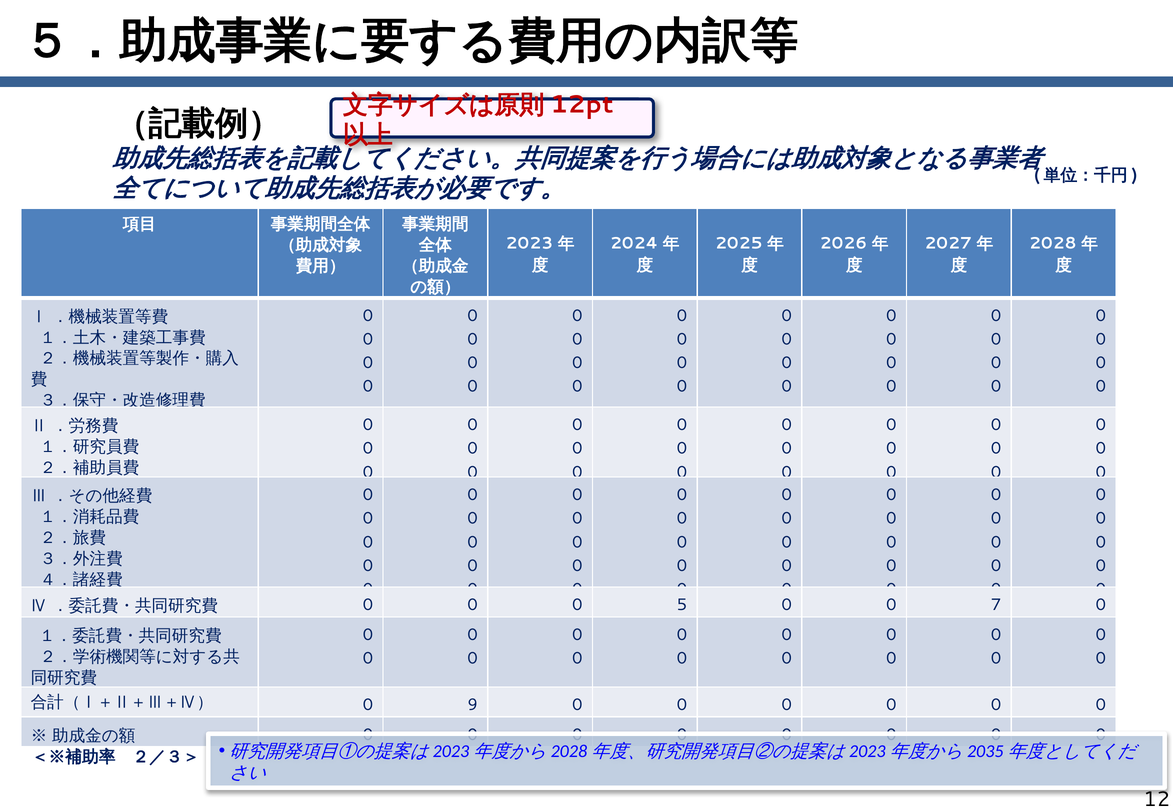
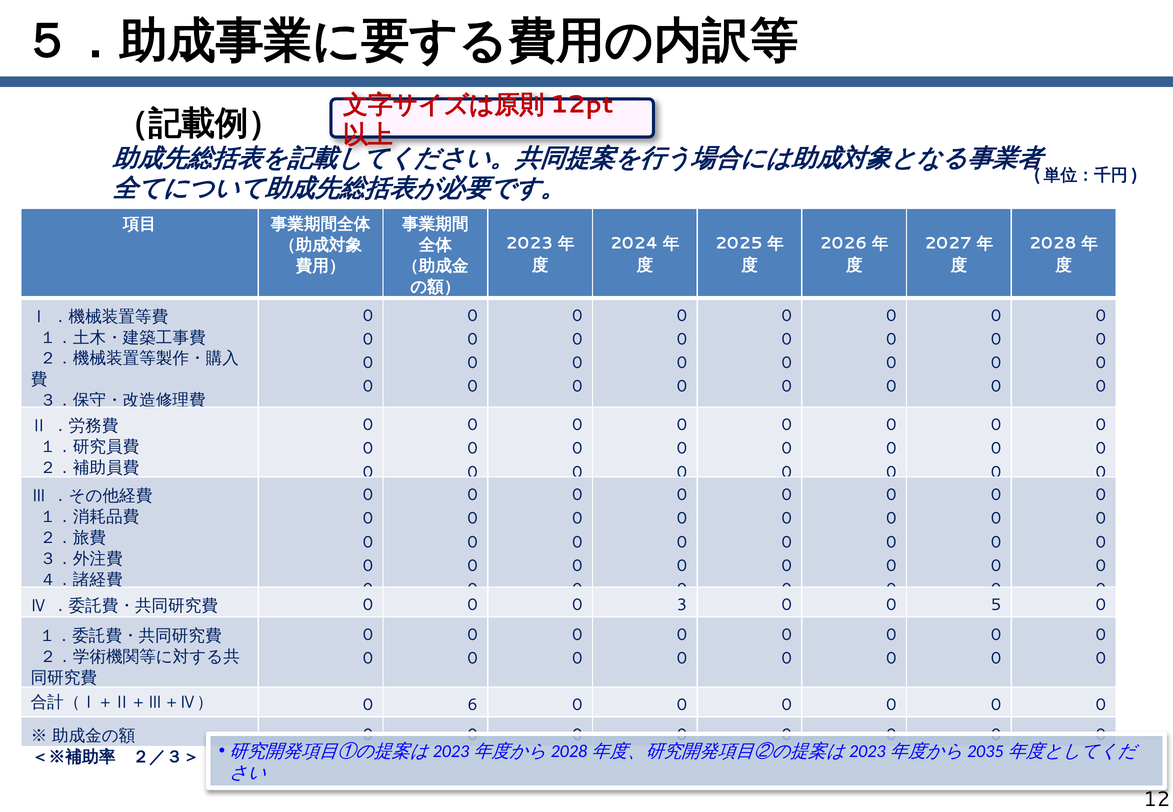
5: 5 -> 3 (682, 605)
7: 7 -> 5 (996, 605)
9: 9 -> 6 (473, 705)
